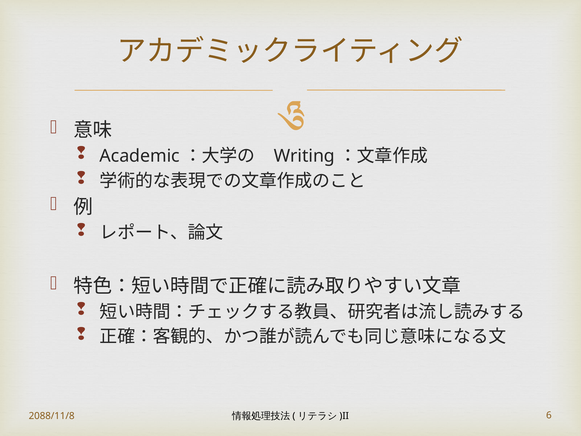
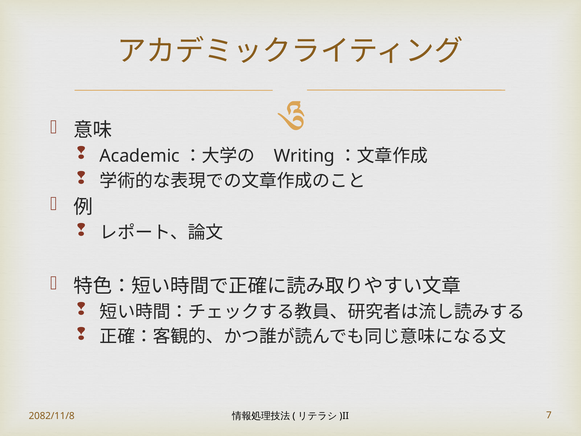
2088/11/8: 2088/11/8 -> 2082/11/8 (52, 416)
6: 6 -> 7 (549, 415)
